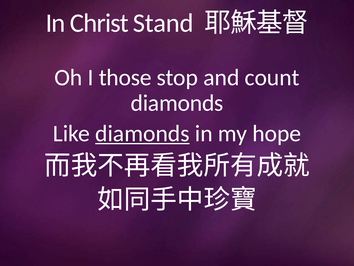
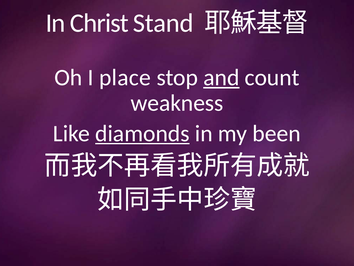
those: those -> place (125, 78)
and underline: none -> present (221, 78)
diamonds: diamonds -> weakness (177, 103)
hope: hope -> been (277, 133)
